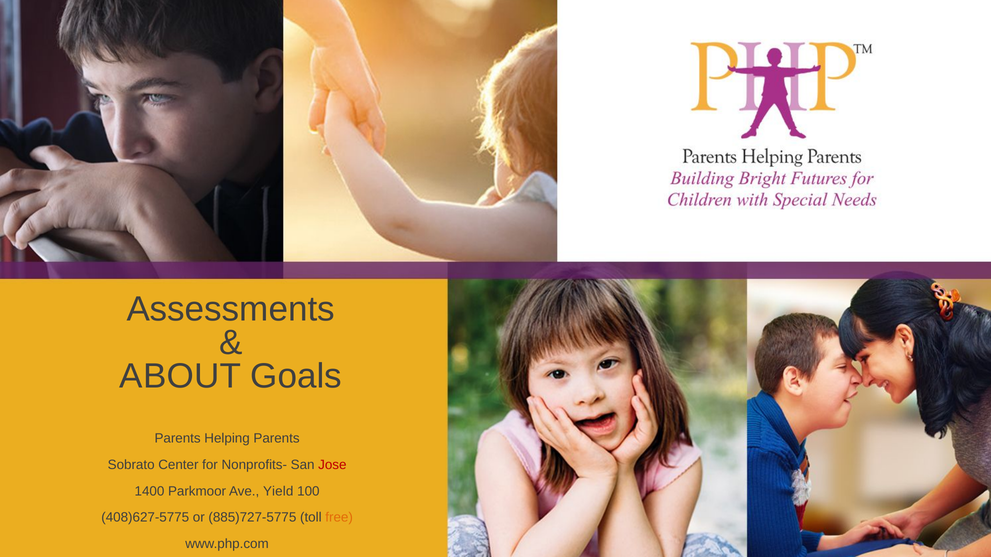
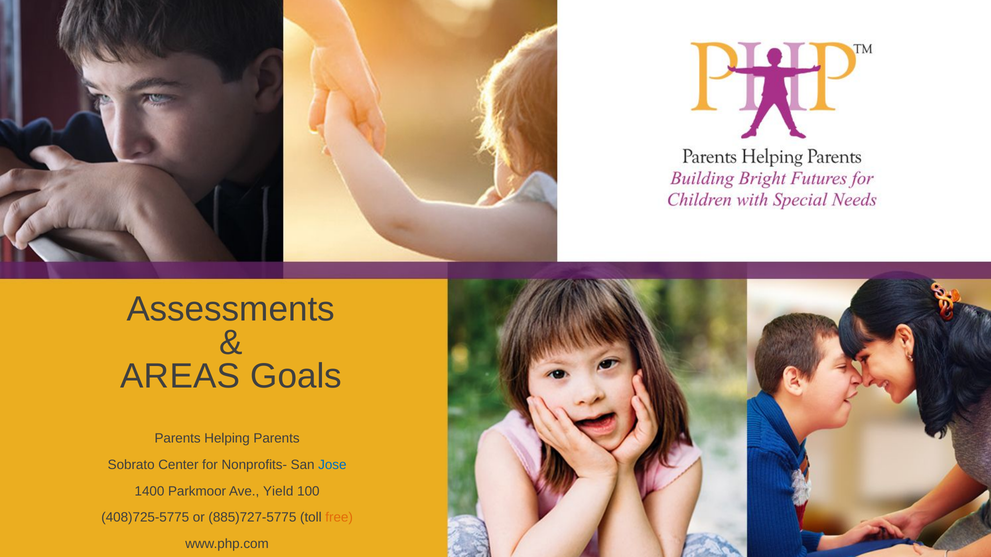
ABOUT: ABOUT -> AREAS (180, 377)
Jose colour: red -> blue (332, 465)
408)627-5775: 408)627-5775 -> 408)725-5775 (145, 518)
